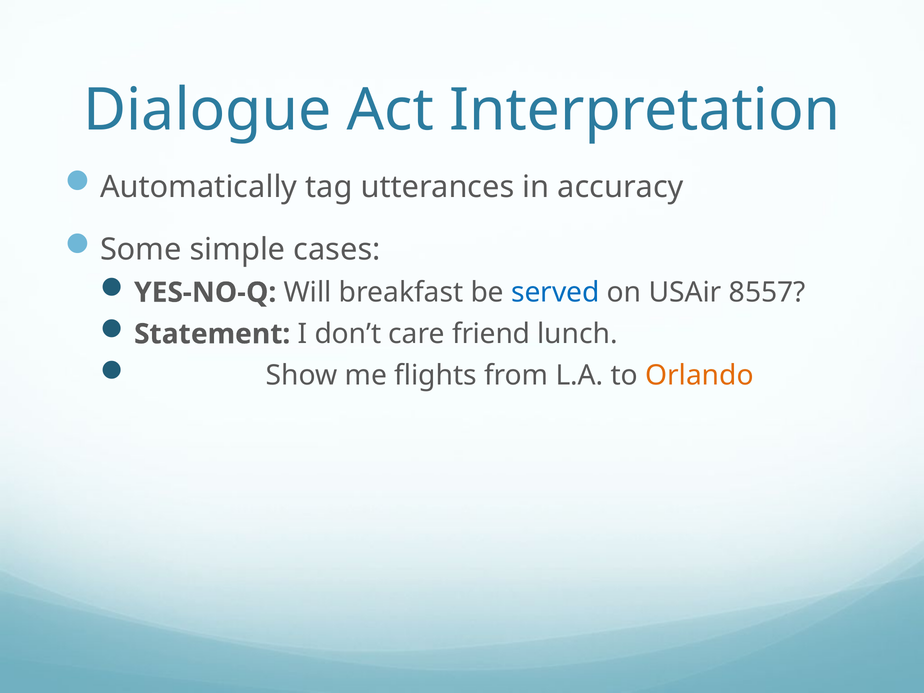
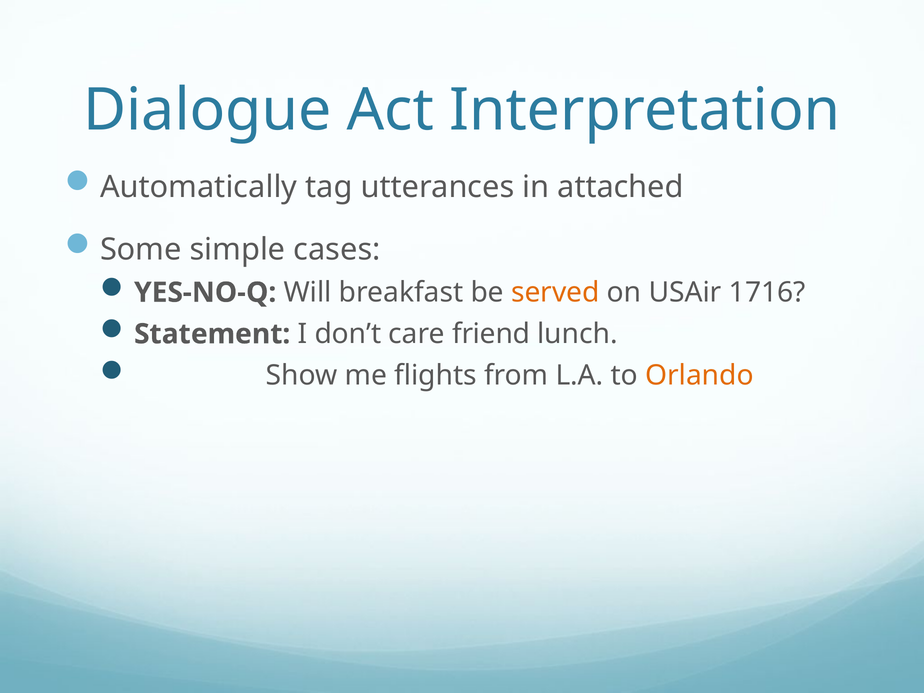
accuracy: accuracy -> attached (621, 187)
served colour: blue -> orange (555, 293)
8557: 8557 -> 1716 (767, 293)
